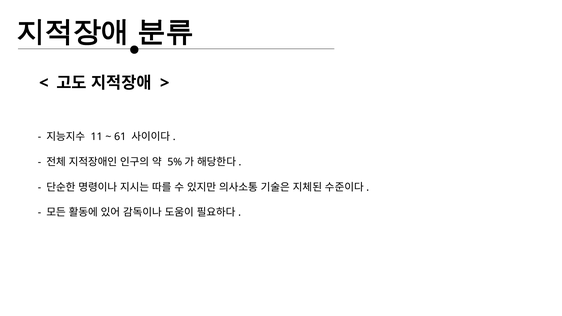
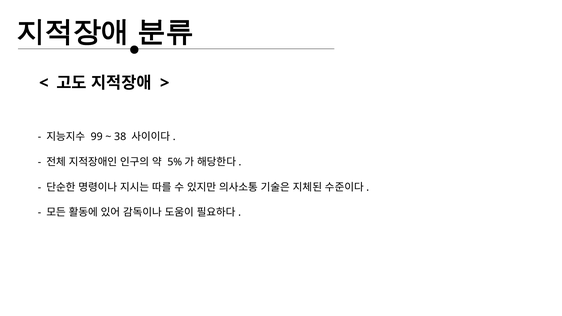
11: 11 -> 99 (97, 137)
61: 61 -> 38 (120, 137)
